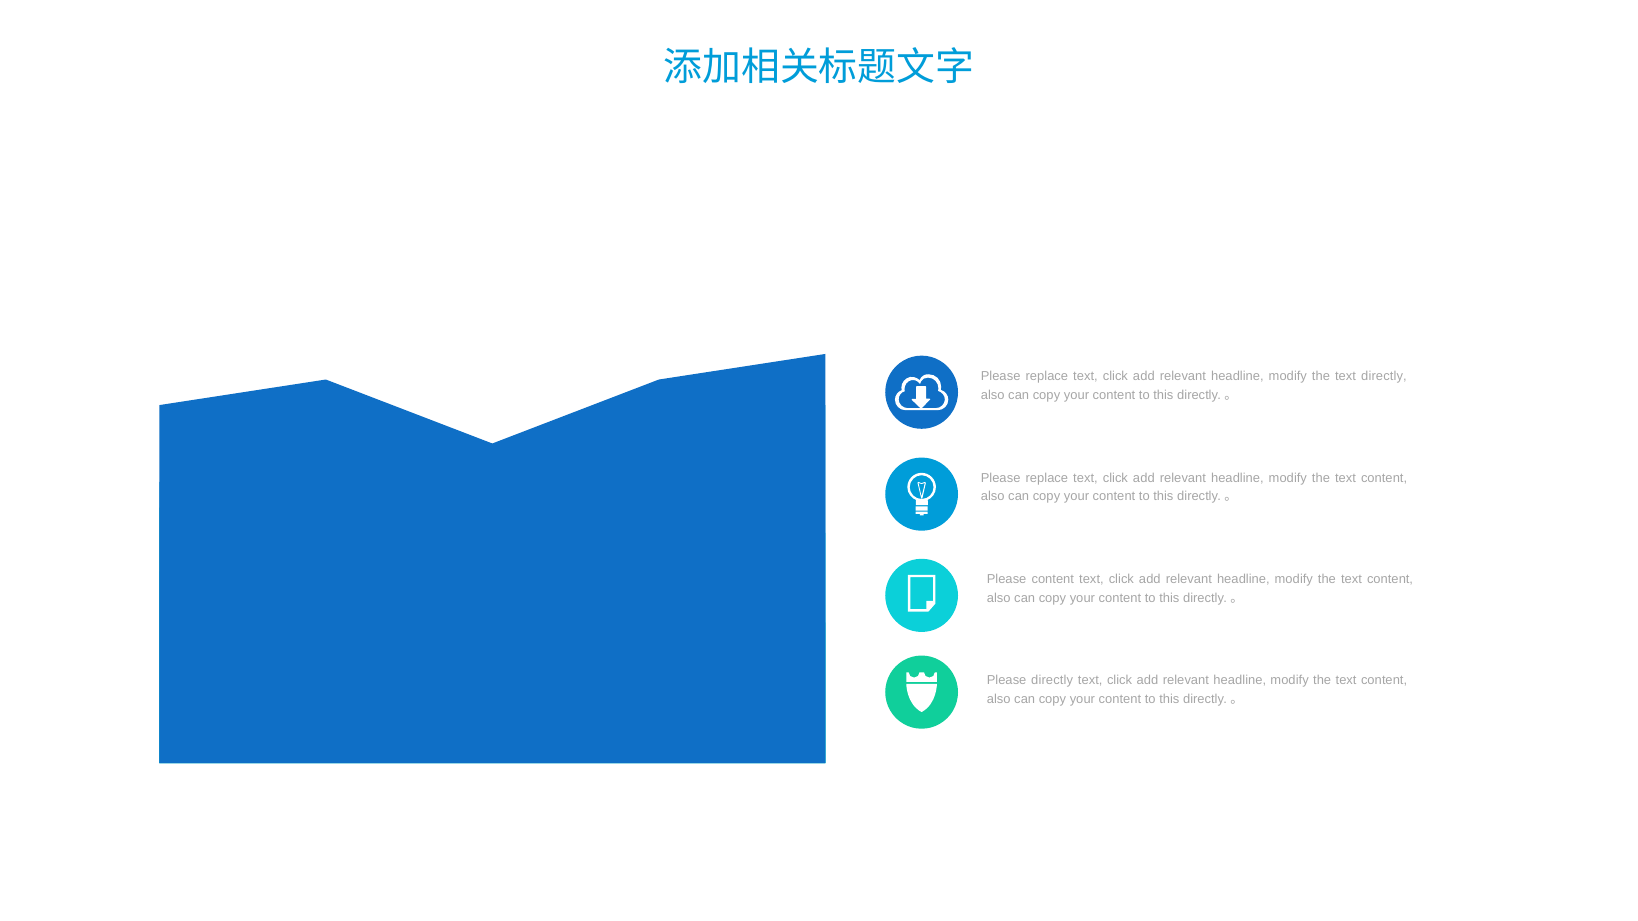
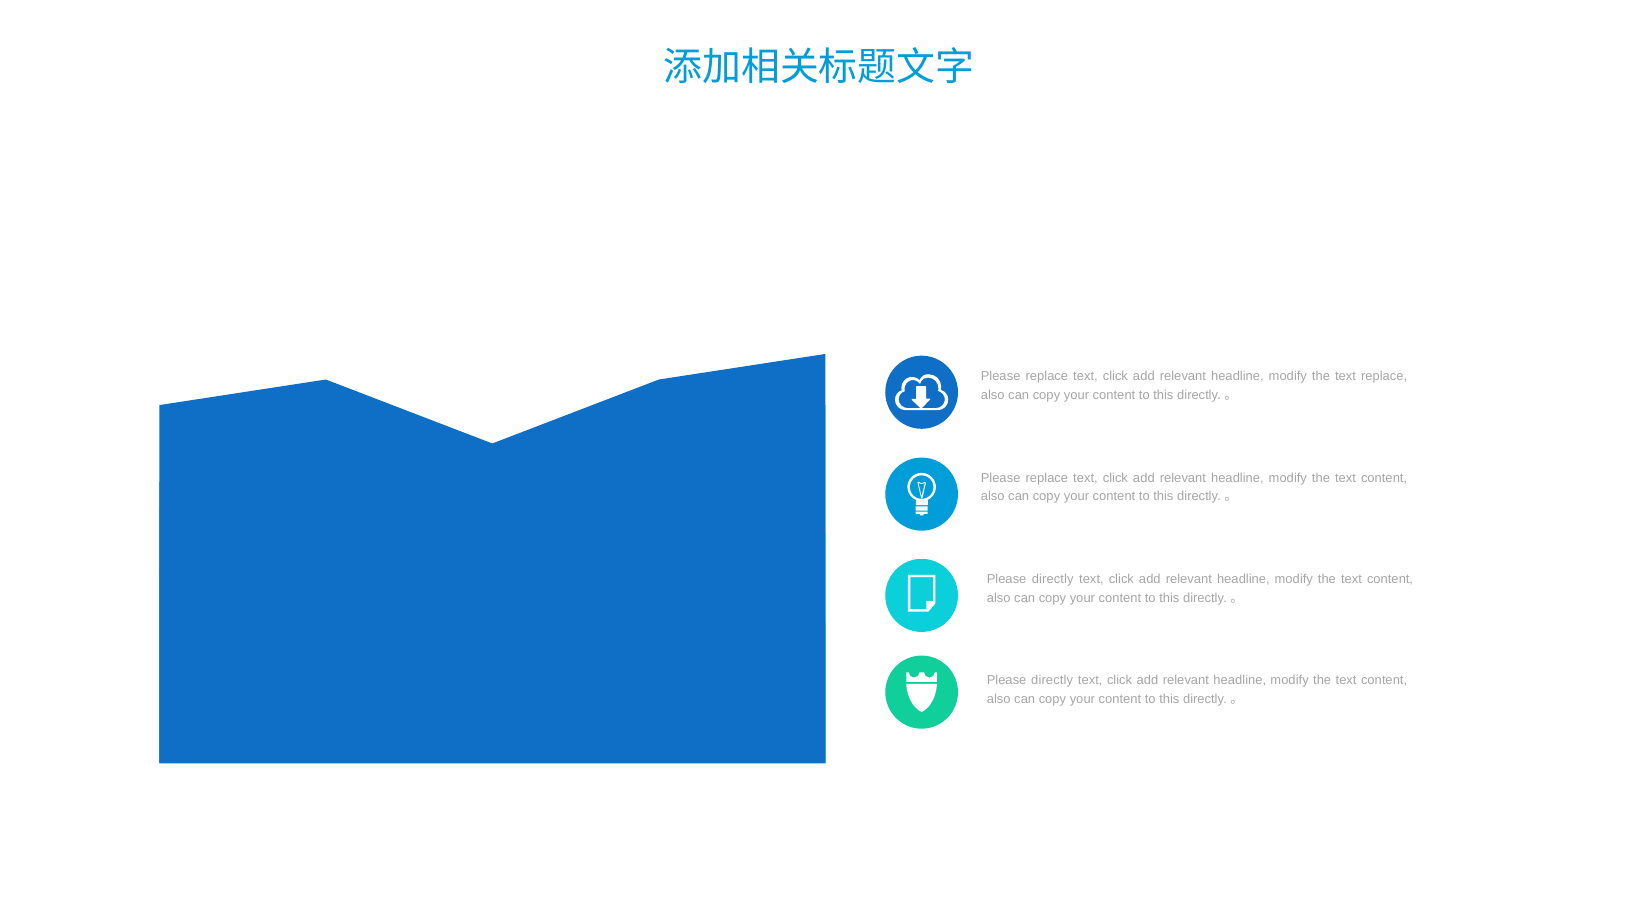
text directly: directly -> replace (1384, 377)
content: content -> directly (1053, 579)
